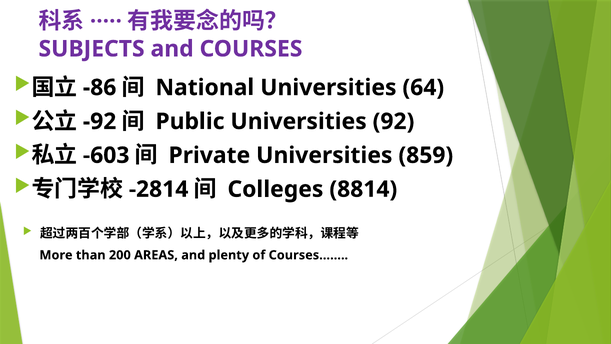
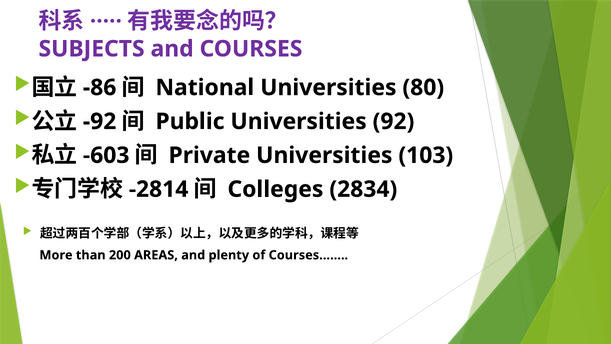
64: 64 -> 80 (423, 87)
859: 859 -> 103 (426, 155)
8814: 8814 -> 2834 (363, 189)
